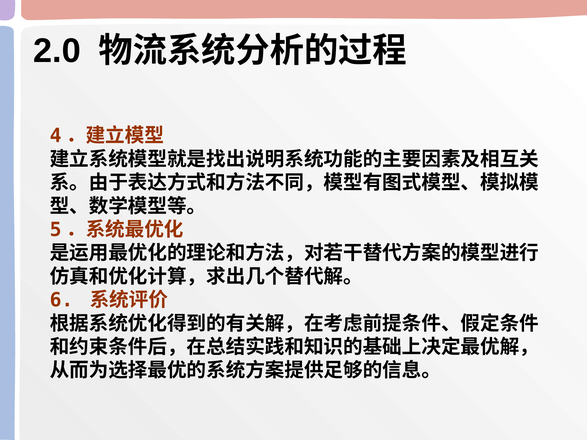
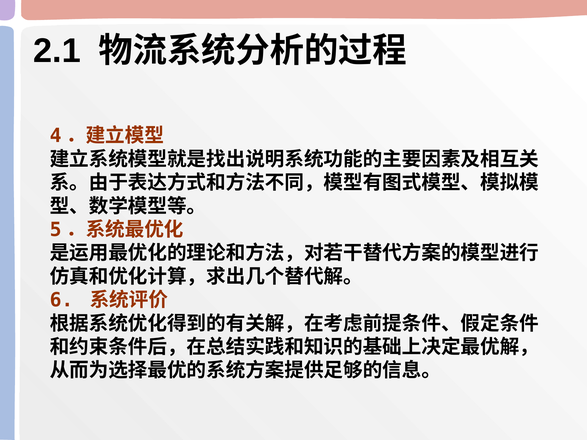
2.0: 2.0 -> 2.1 (57, 51)
